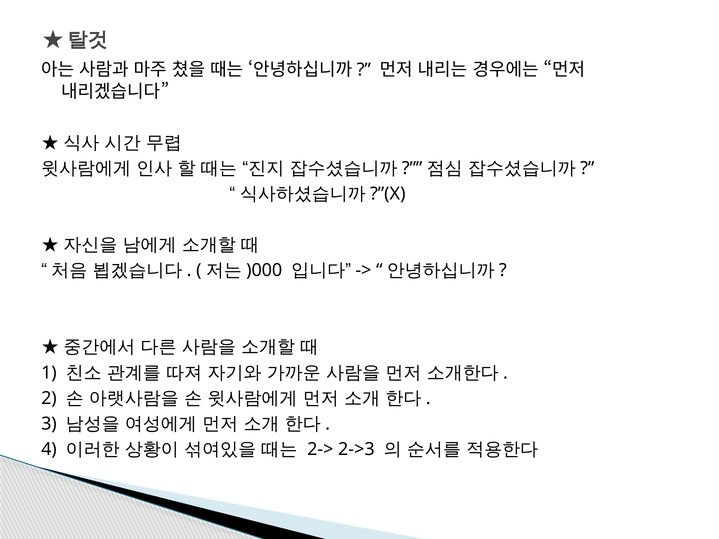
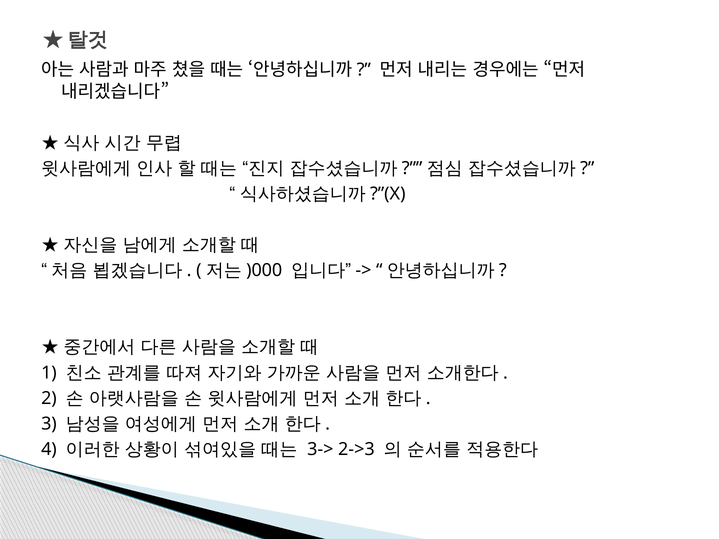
2->: 2-> -> 3-> (320, 449)
